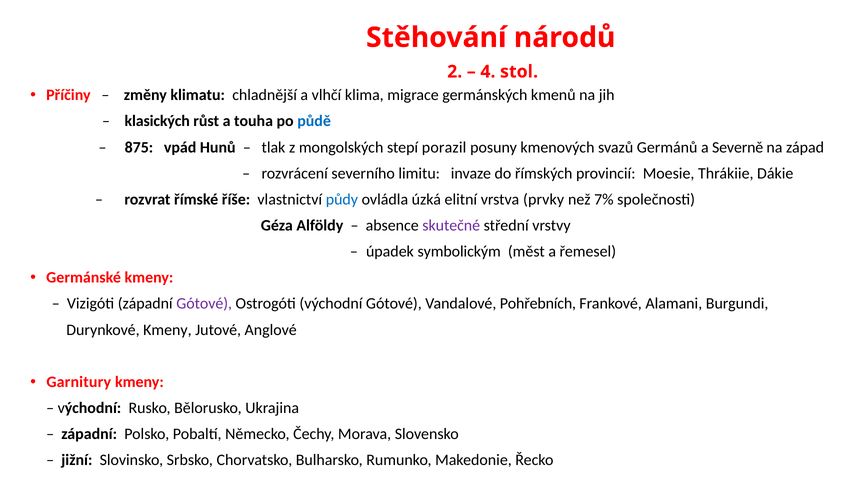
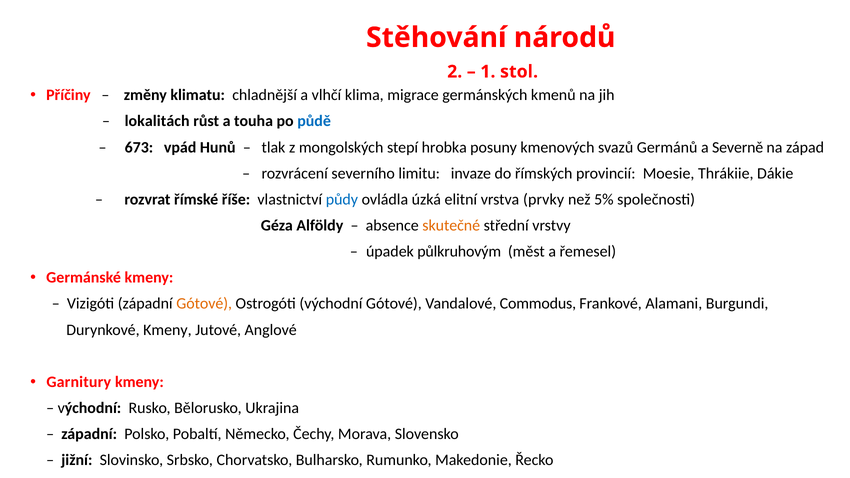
4: 4 -> 1 (488, 72)
klasických: klasických -> lokalitách (157, 121)
875: 875 -> 673 (139, 147)
porazil: porazil -> hrobka (444, 147)
7%: 7% -> 5% (604, 199)
skutečné colour: purple -> orange (451, 226)
symbolickým: symbolickým -> půlkruhovým (459, 252)
Gótové colour: purple -> orange (204, 304)
Pohřebních: Pohřebních -> Commodus (538, 304)
